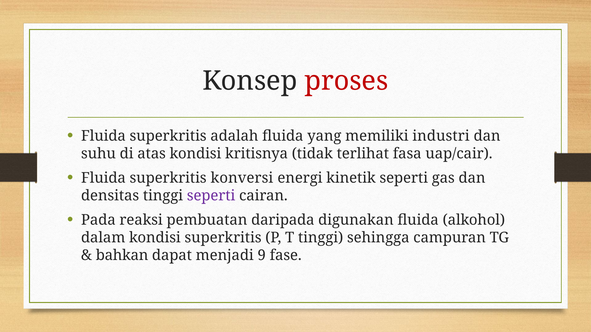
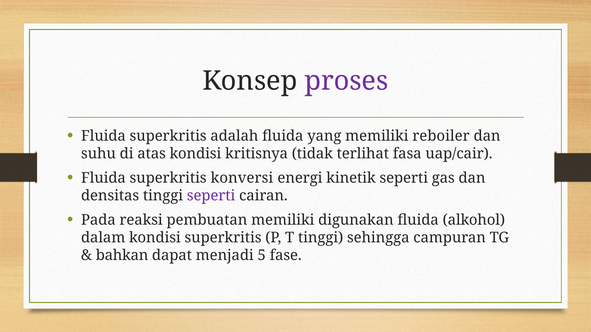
proses colour: red -> purple (346, 81)
industri: industri -> reboiler (441, 136)
pembuatan daripada: daripada -> memiliki (283, 220)
9: 9 -> 5 (262, 256)
